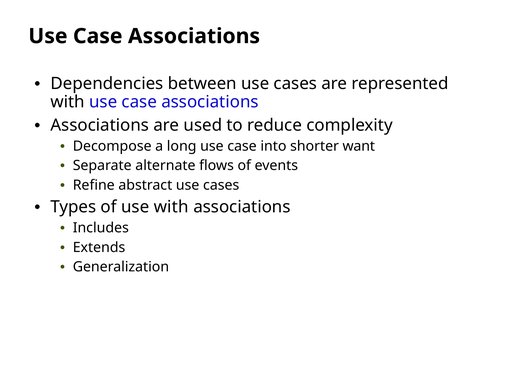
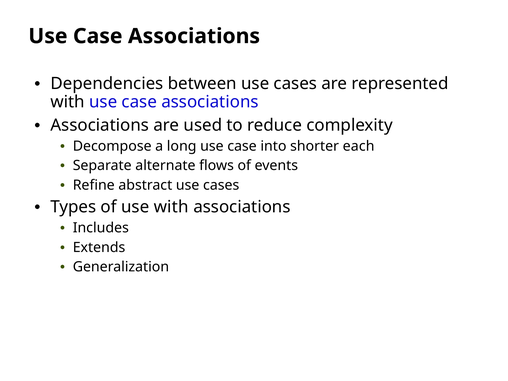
want: want -> each (359, 146)
